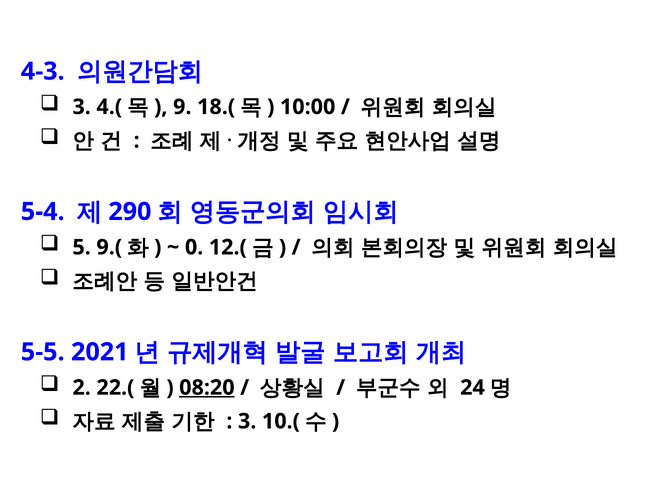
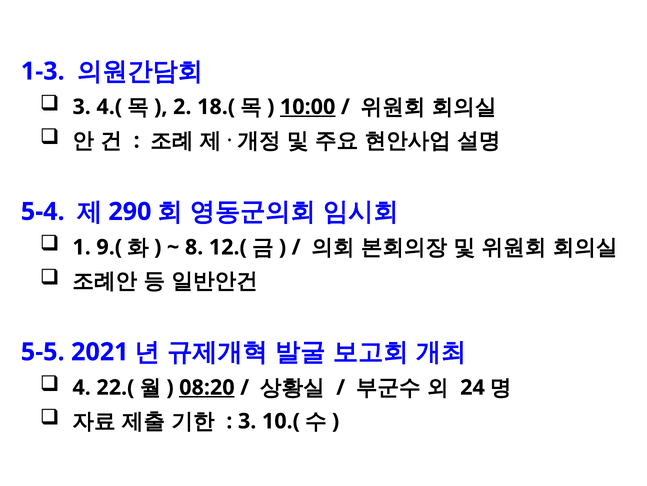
4-3: 4-3 -> 1-3 (43, 71)
9: 9 -> 2 (182, 107)
10:00 underline: none -> present (308, 107)
5: 5 -> 1 (82, 247)
0: 0 -> 8 (194, 247)
2: 2 -> 4 (82, 387)
